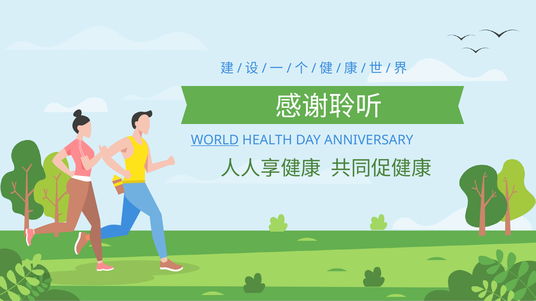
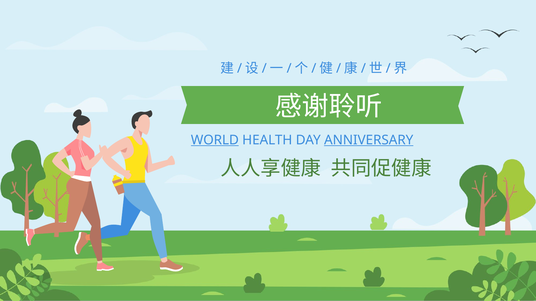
ANNIVERSARY underline: none -> present (369, 140)
